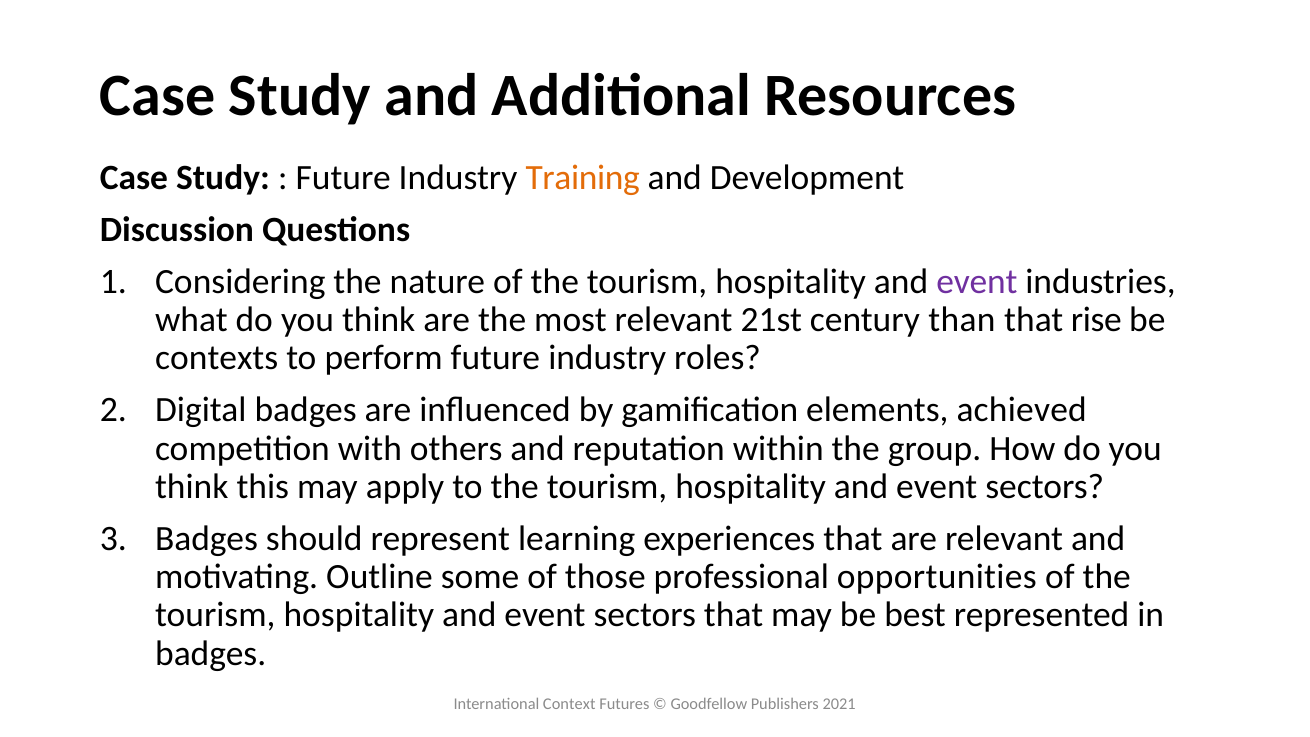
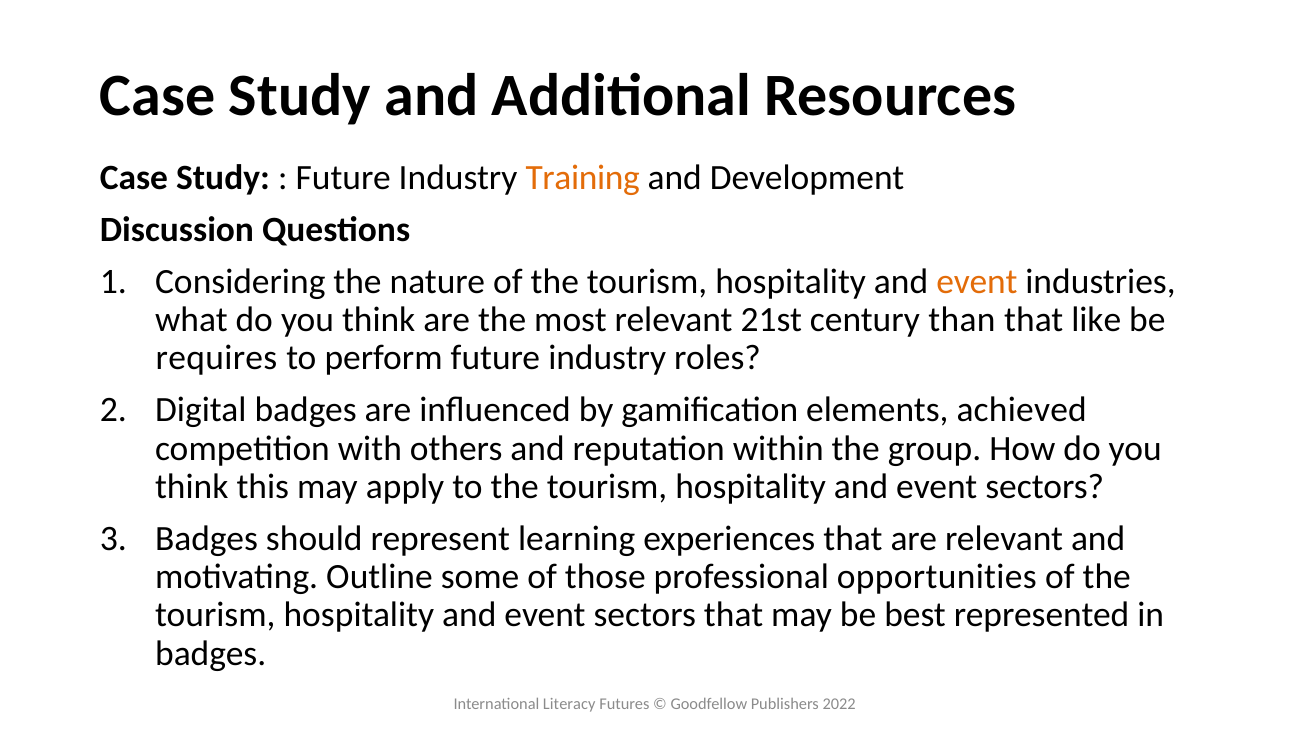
event colour: purple -> orange (977, 281)
rise: rise -> like (1096, 320)
contexts: contexts -> requires (217, 358)
Context: Context -> Literacy (569, 704)
2021: 2021 -> 2022 (839, 704)
